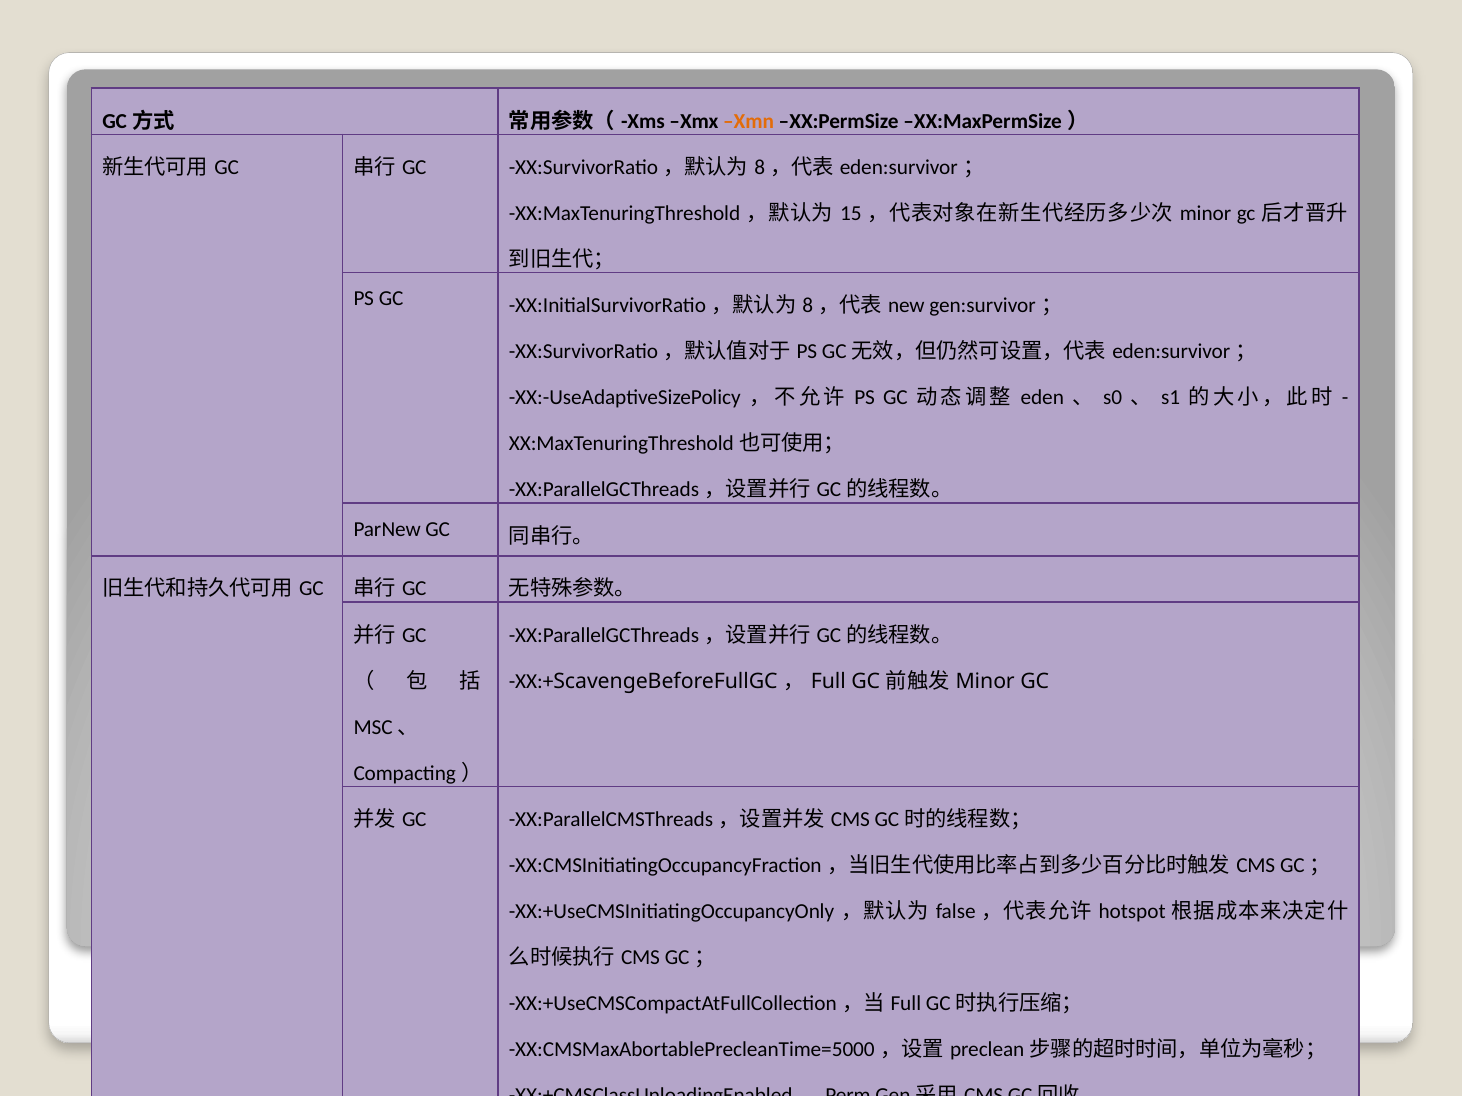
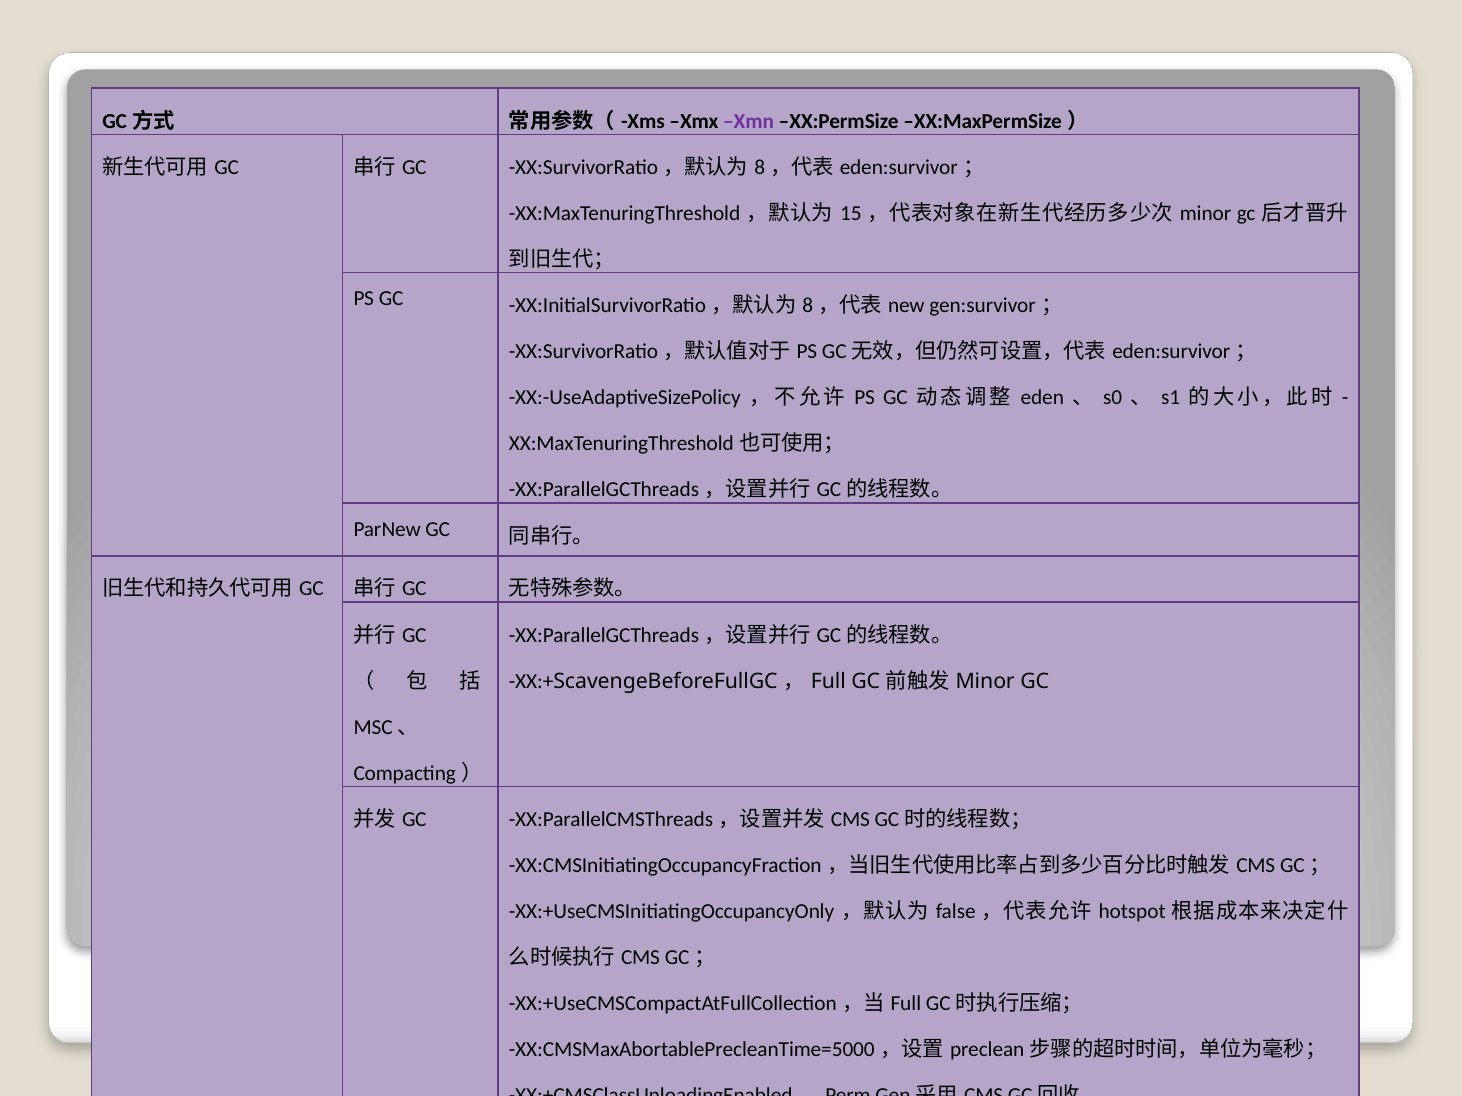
Xmn colour: orange -> purple (749, 121)
